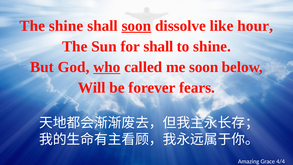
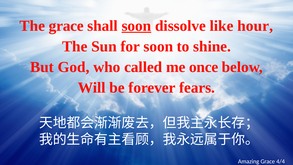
The shine: shine -> grace (66, 26)
for shall: shall -> soon (158, 46)
who underline: present -> none (107, 67)
me soon: soon -> once (204, 67)
